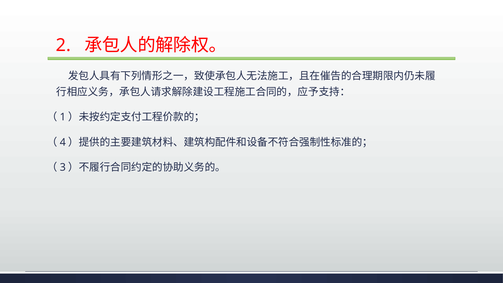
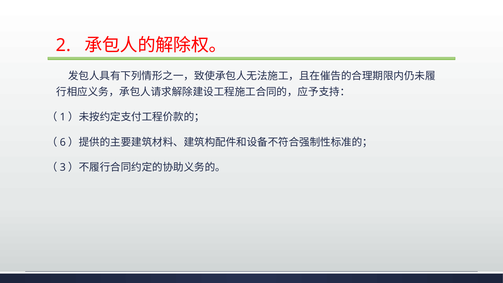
4: 4 -> 6 (63, 142)
